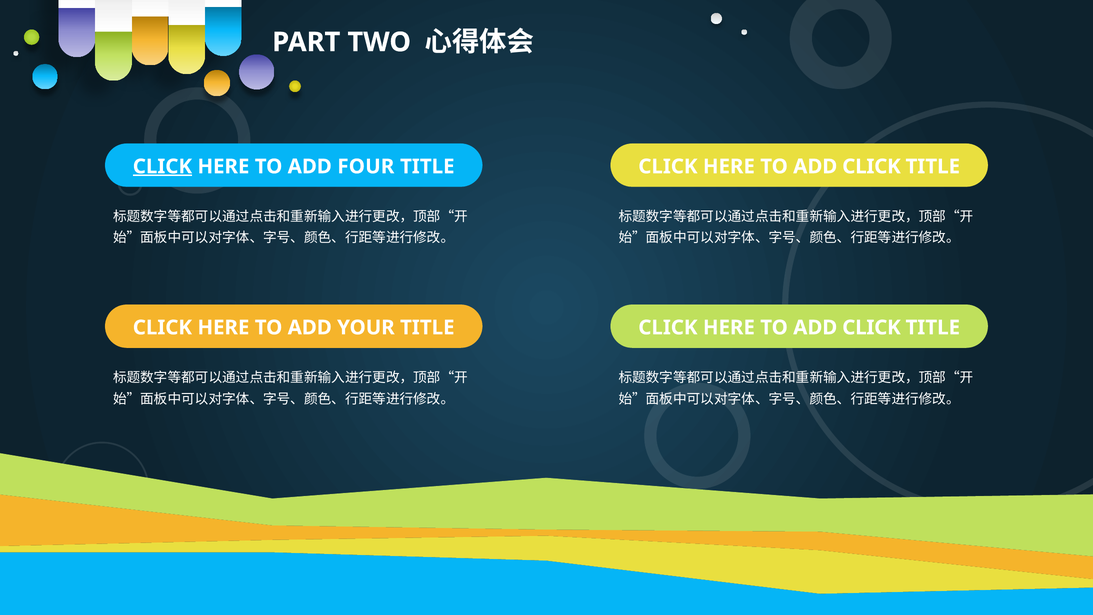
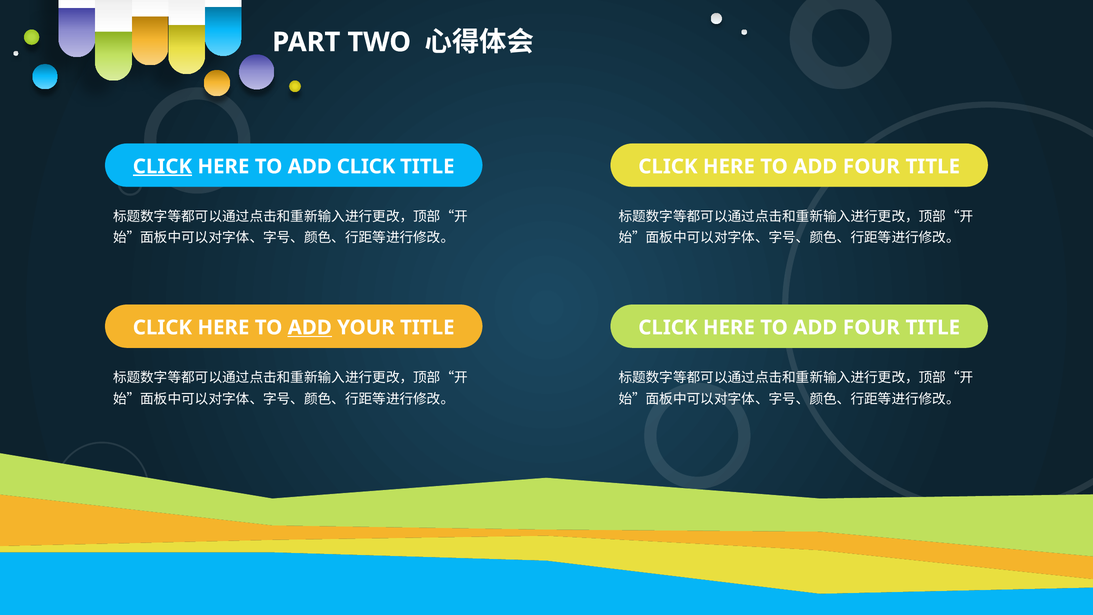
ADD FOUR: FOUR -> CLICK (366, 166)
CLICK: CLICK -> FOUR (871, 166)
ADD underline: none -> present (310, 327)
CLICK: CLICK -> FOUR (871, 327)
